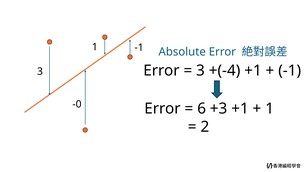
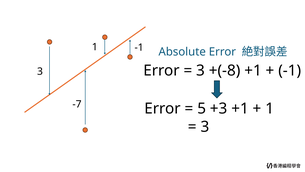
+(-4: +(-4 -> +(-8 (225, 71)
-0: -0 -> -7 (77, 104)
6: 6 -> 5 (202, 108)
2: 2 -> 3 (205, 127)
